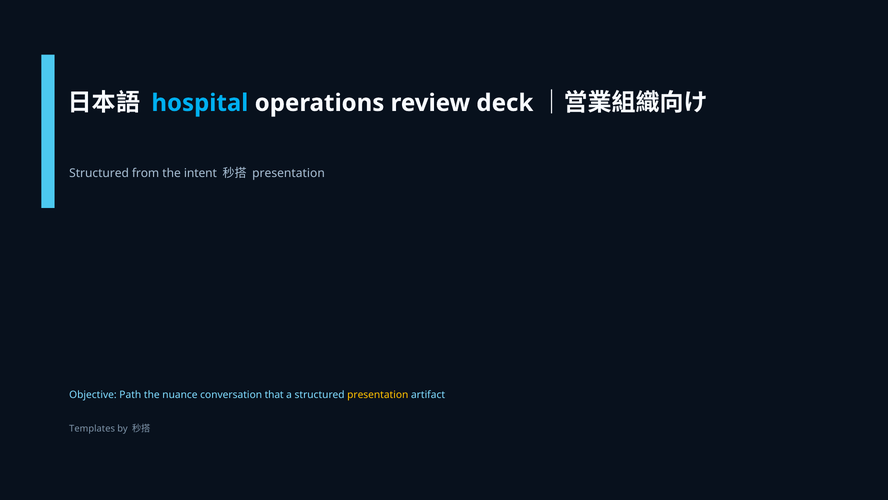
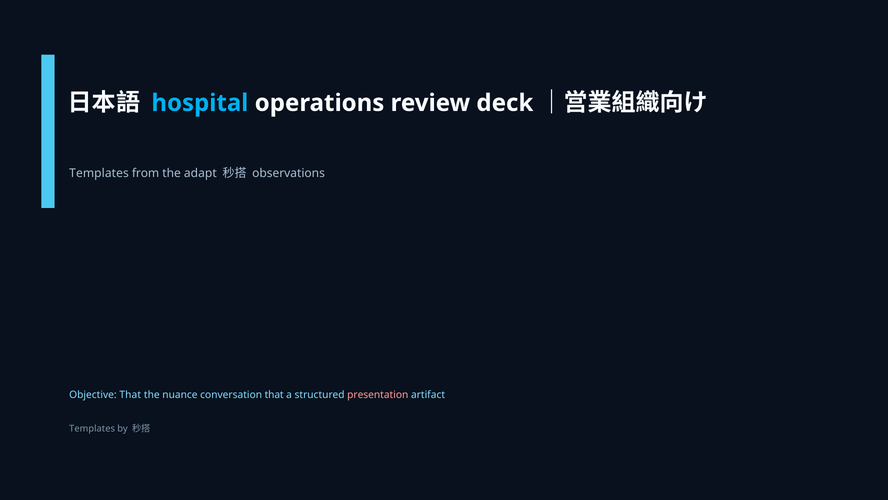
Structured: Structured -> Templates (99, 173)
intent: intent -> adapt (200, 173)
presentation: presentation -> observations (289, 173)
Objective Path: Path -> That (130, 394)
presentation colour: yellow -> pink (378, 394)
